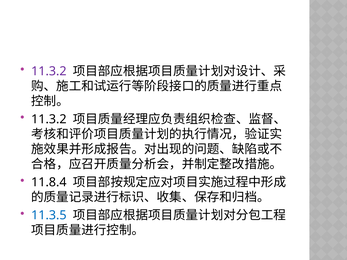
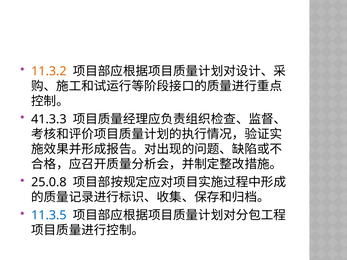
11.3.2 colour: purple -> orange (49, 71)
11.3.2: 11.3.2 -> 41.3.3 (49, 119)
11.8.4: 11.8.4 -> 25.0.8 (49, 182)
